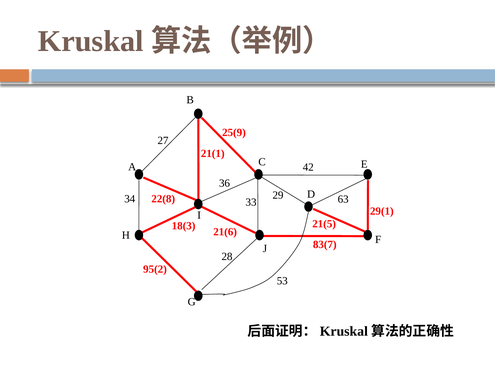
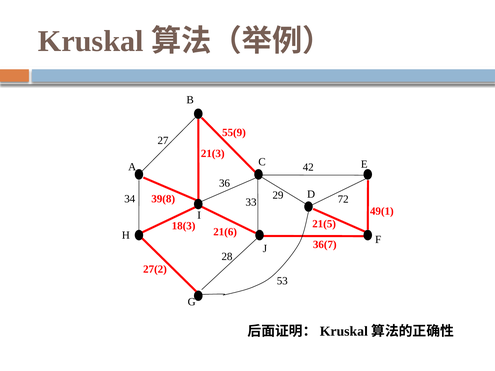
25(9: 25(9 -> 55(9 (234, 133)
21(1: 21(1 -> 21(3 (213, 154)
22(8: 22(8 -> 39(8 (163, 199)
63: 63 -> 72 (343, 199)
29(1: 29(1 -> 49(1 (382, 211)
83(7: 83(7 -> 36(7 (325, 245)
95(2: 95(2 -> 27(2 (155, 269)
